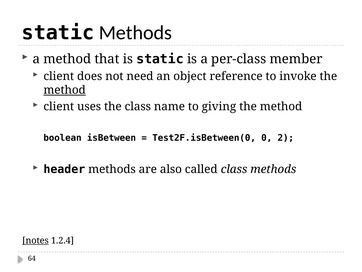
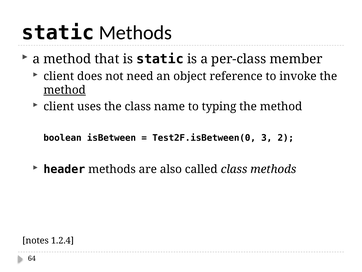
giving: giving -> typing (219, 106)
0: 0 -> 3 (267, 138)
notes underline: present -> none (35, 240)
